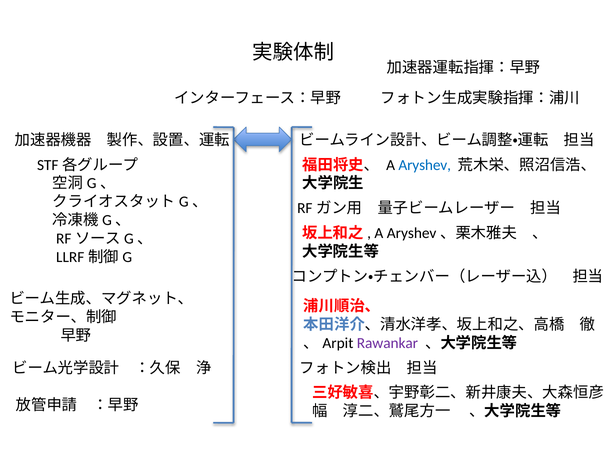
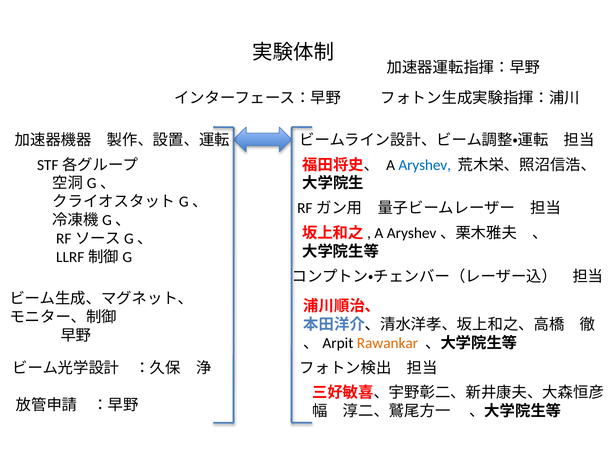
Rawankar colour: purple -> orange (387, 343)
